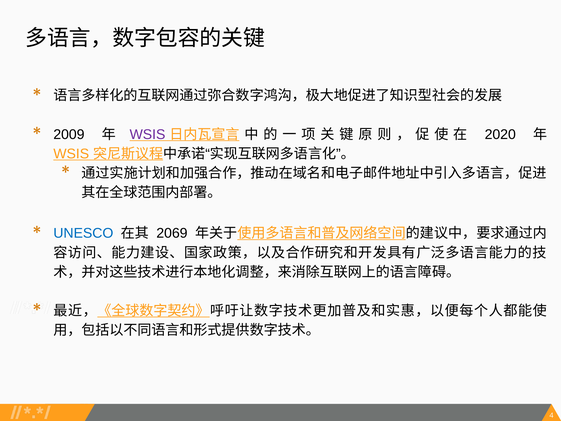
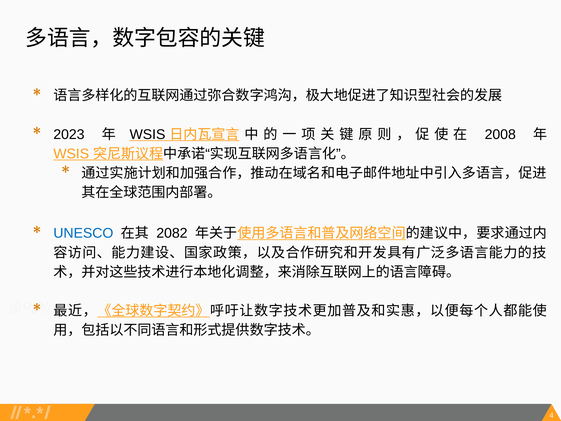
2009: 2009 -> 2023 (69, 134)
WSIS colour: purple -> black (147, 134)
2020: 2020 -> 2008 (500, 134)
2069: 2069 -> 2082 (172, 233)
